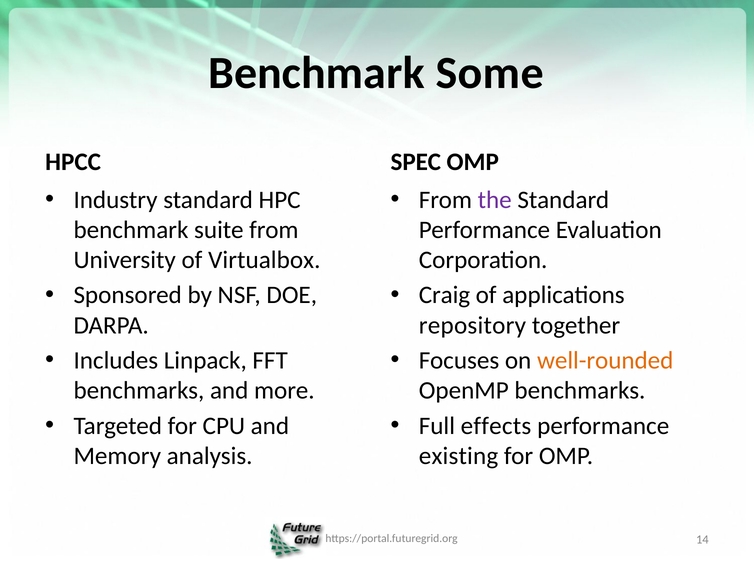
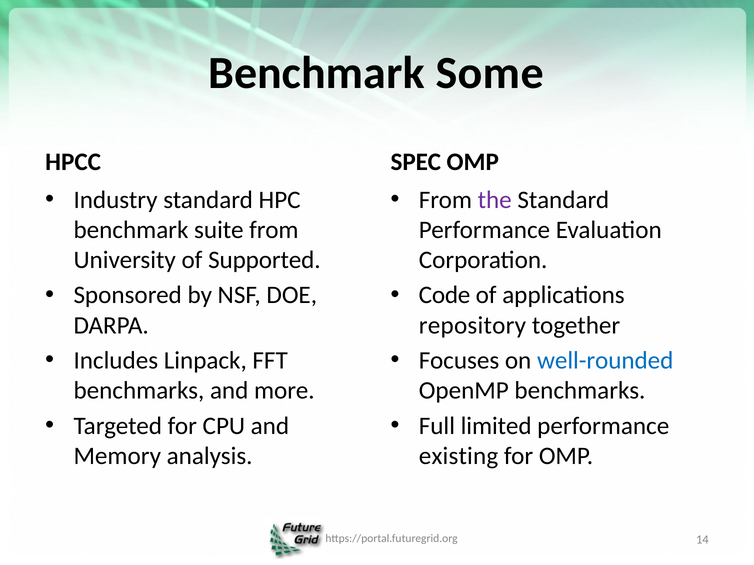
Virtualbox: Virtualbox -> Supported (264, 260)
Craig: Craig -> Code (445, 295)
well-rounded colour: orange -> blue (605, 361)
effects: effects -> limited (496, 426)
